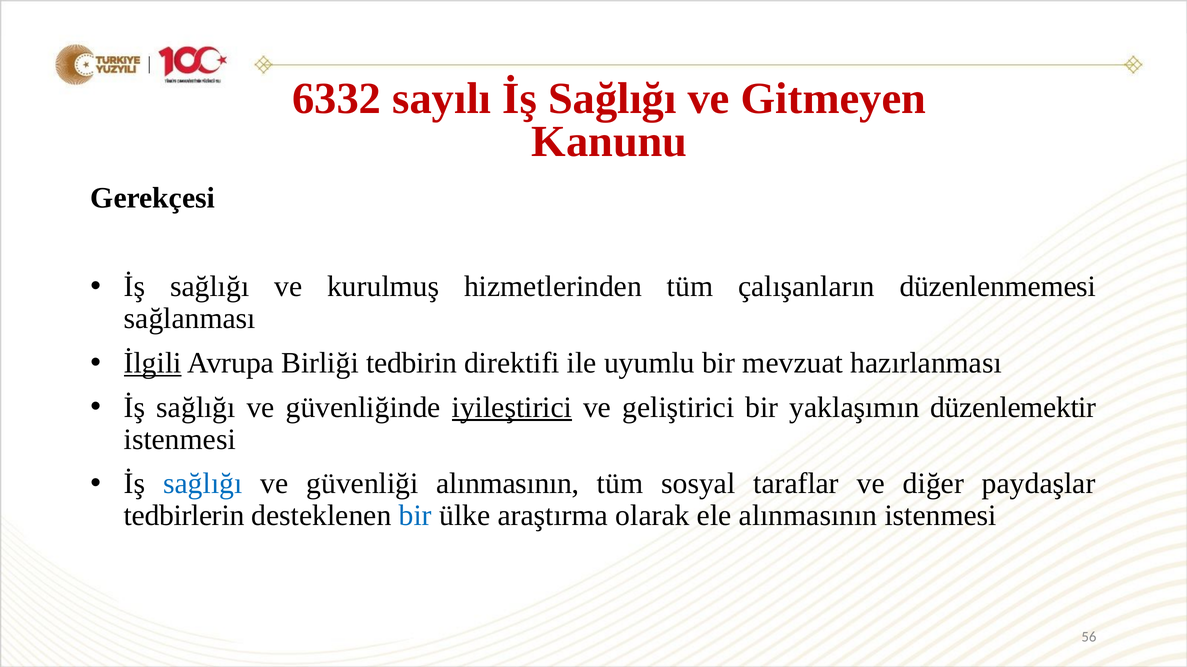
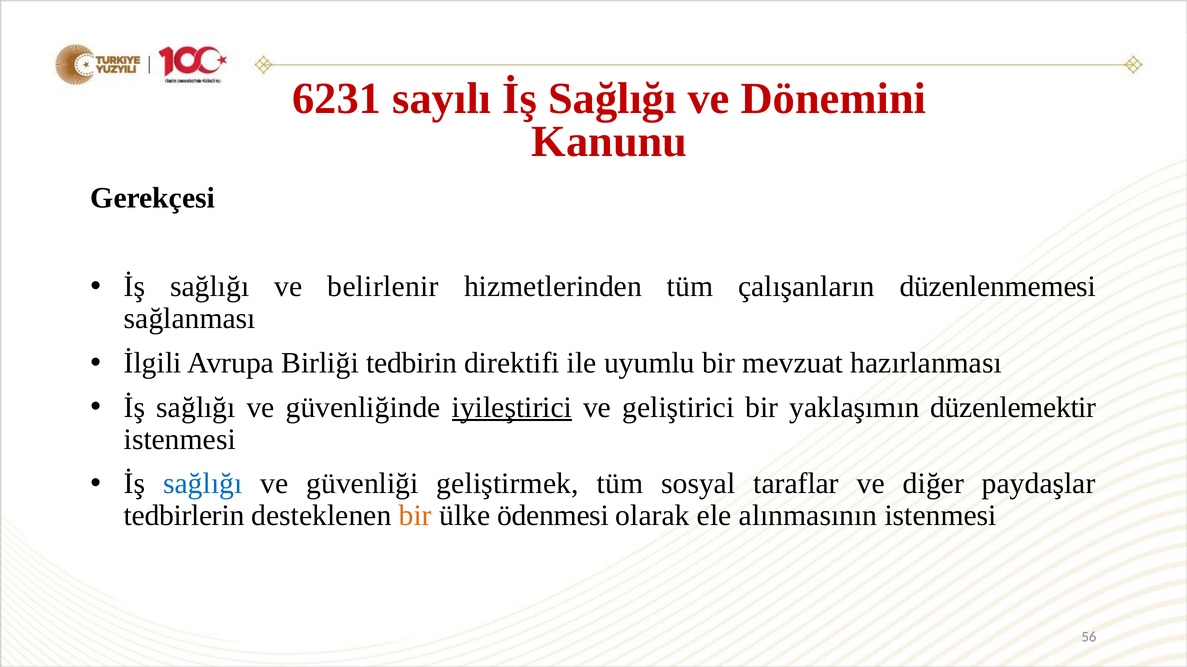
6332: 6332 -> 6231 (337, 99)
Gitmeyen: Gitmeyen -> Dönemini (834, 99)
kurulmuş: kurulmuş -> belirlenir (383, 287)
İlgili underline: present -> none (153, 363)
güvenliği alınmasının: alınmasının -> geliştirmek (508, 484)
bir colour: blue -> orange (415, 516)
araştırma: araştırma -> ödenmesi (553, 516)
